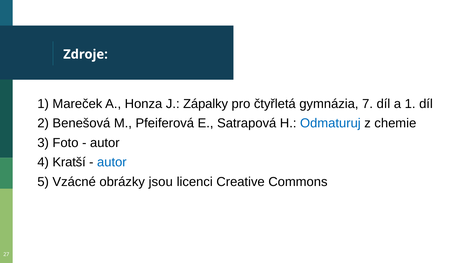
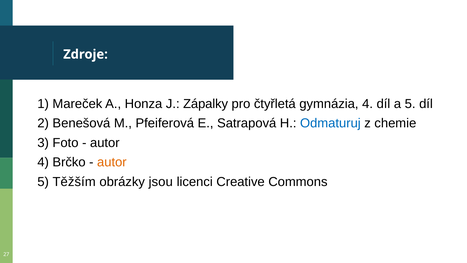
gymnázia 7: 7 -> 4 (368, 104)
a 1: 1 -> 5 (410, 104)
Kratší: Kratší -> Brčko (69, 162)
autor colour: blue -> orange (112, 162)
Vzácné: Vzácné -> Těžším (74, 182)
